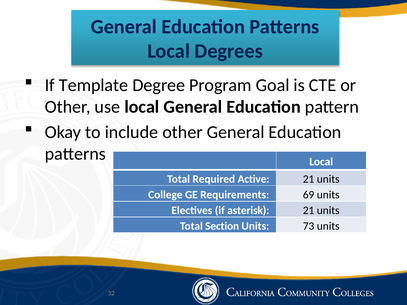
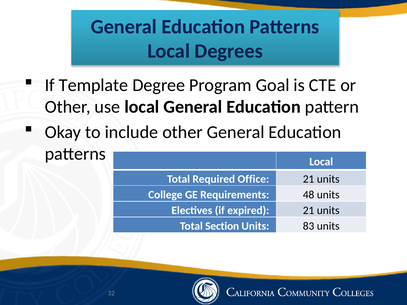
Active: Active -> Office (253, 179)
69: 69 -> 48 (309, 195)
asterisk: asterisk -> expired (248, 211)
73: 73 -> 83 (309, 226)
